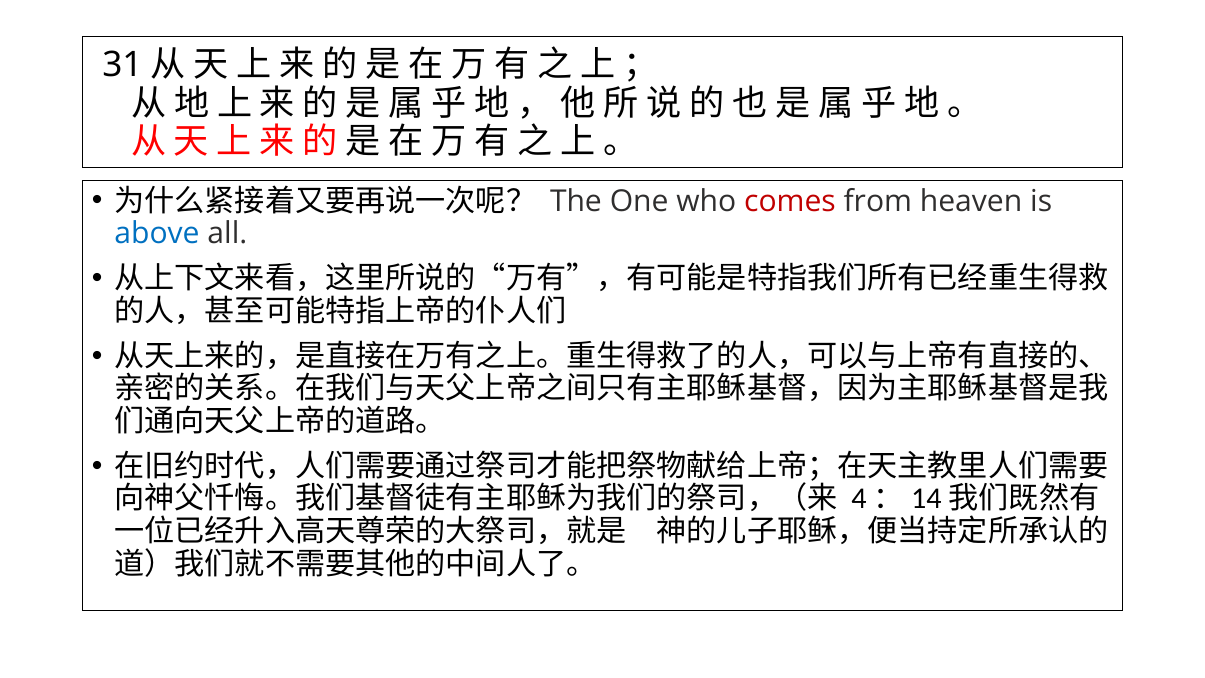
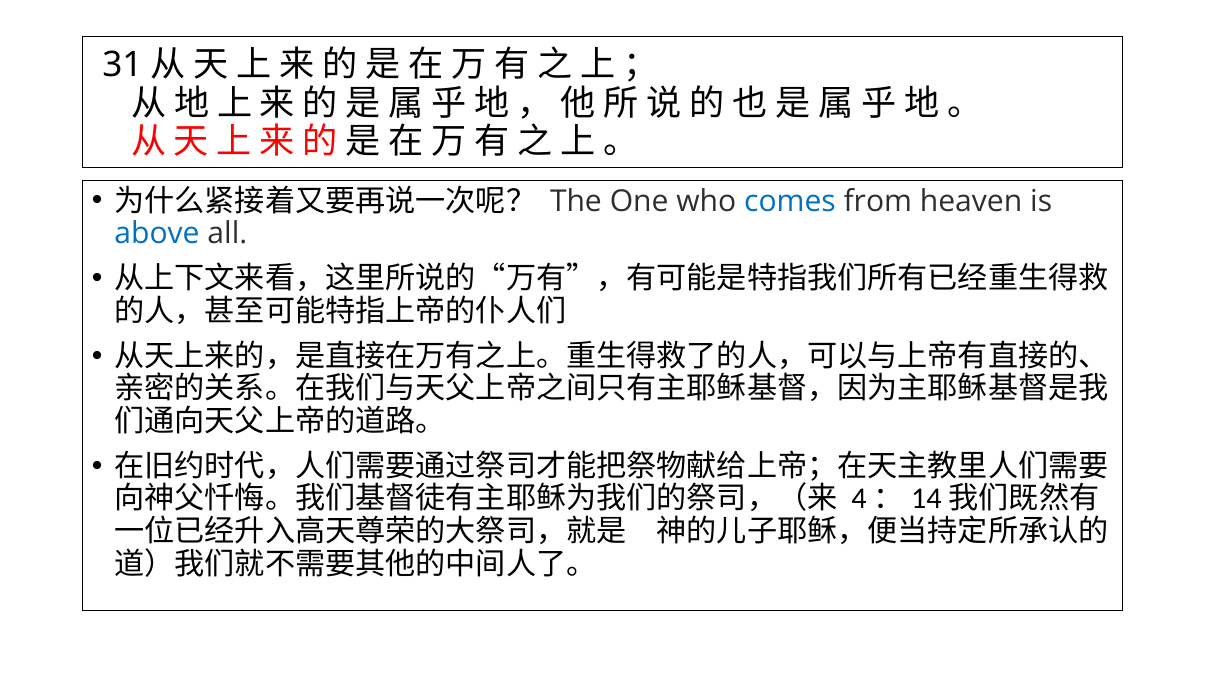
comes colour: red -> blue (790, 201)
